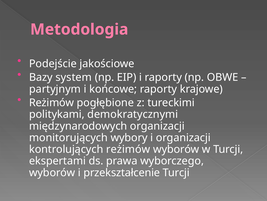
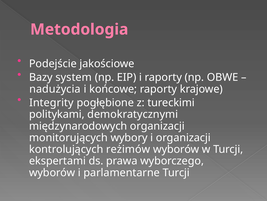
partyjnym: partyjnym -> nadużycia (55, 89)
Reżimów: Reżimów -> Integrity (51, 102)
przekształcenie: przekształcenie -> parlamentarne (122, 172)
